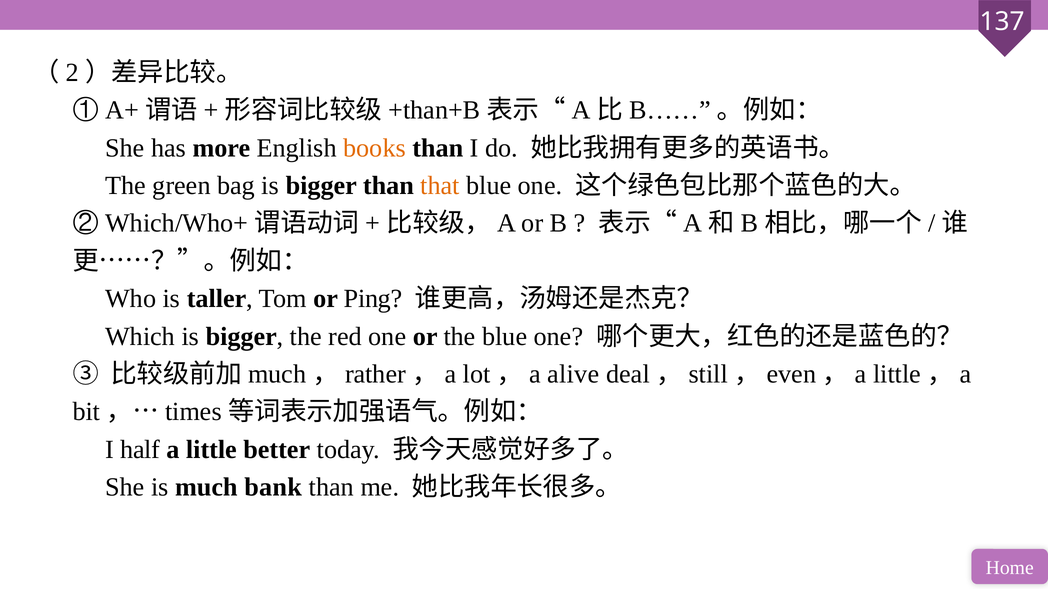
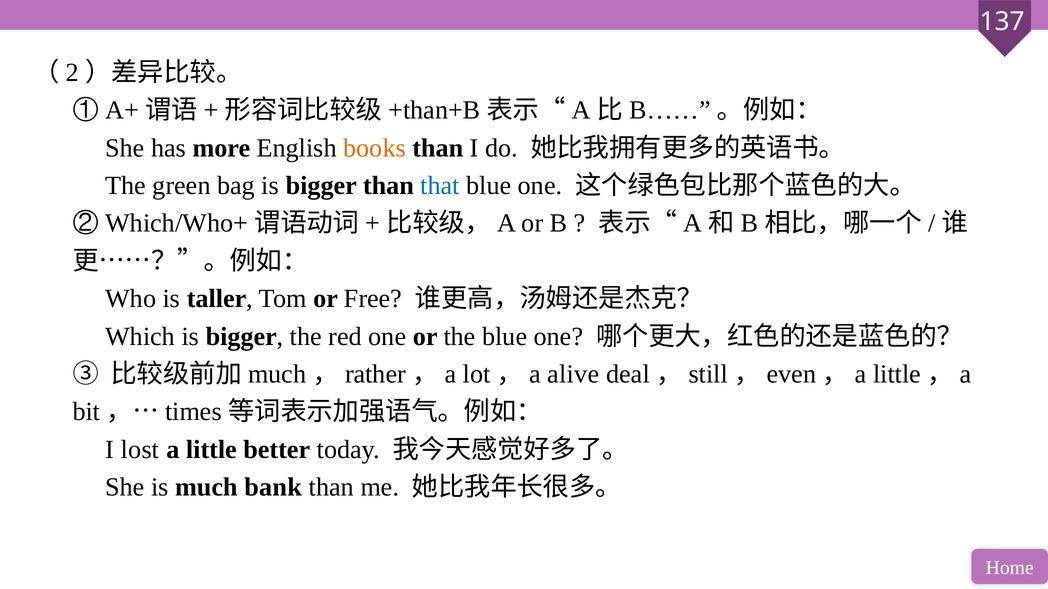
that colour: orange -> blue (440, 186)
Ping: Ping -> Free (373, 299)
half: half -> lost (140, 450)
